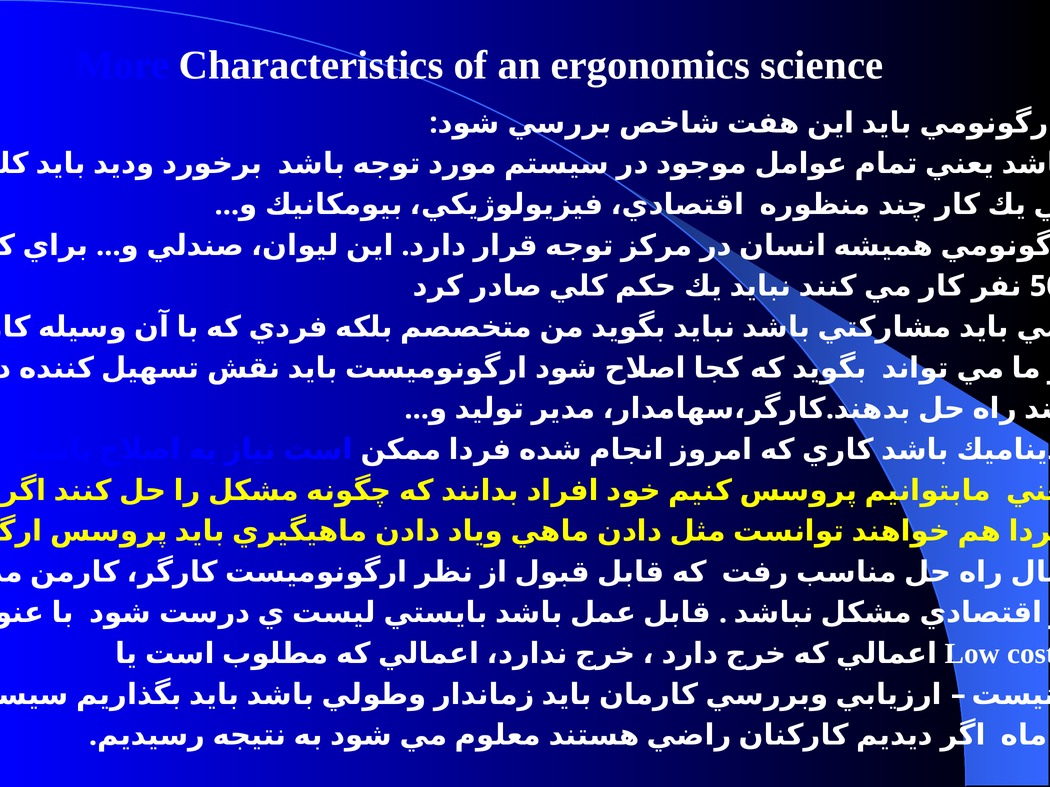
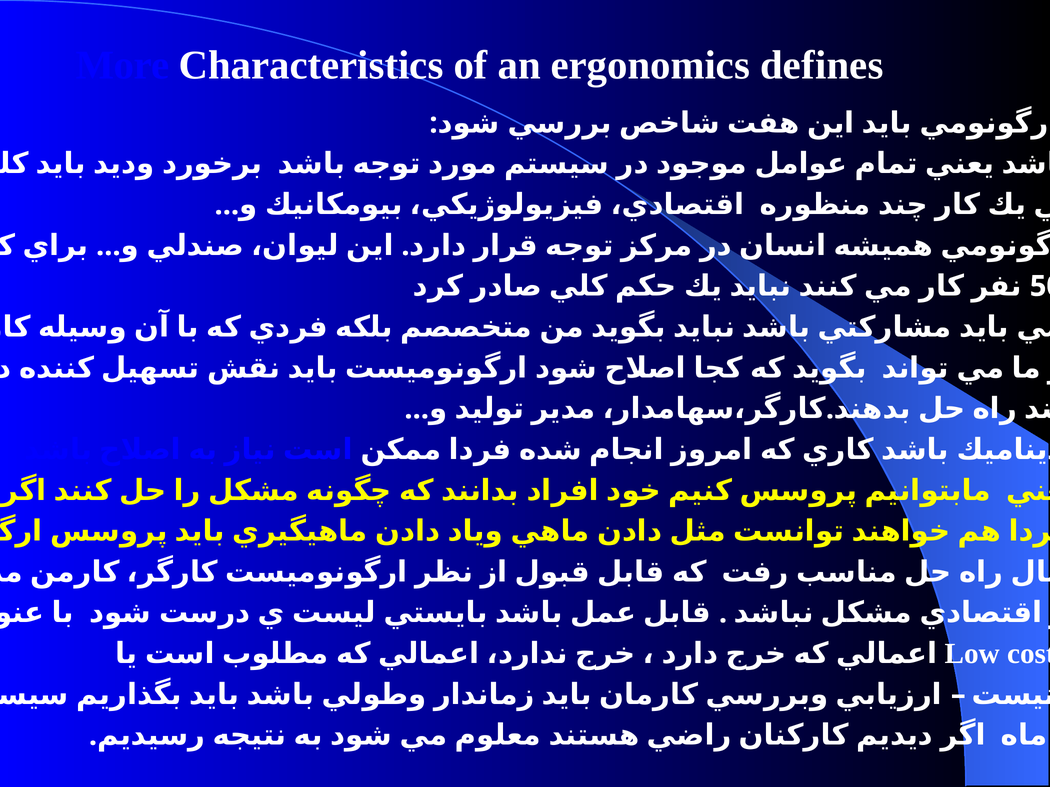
science: science -> defines (822, 65)
